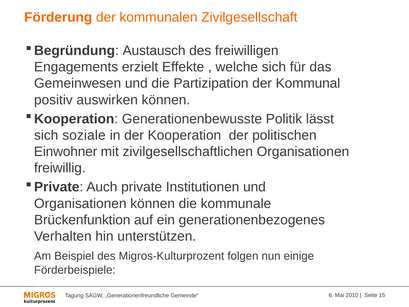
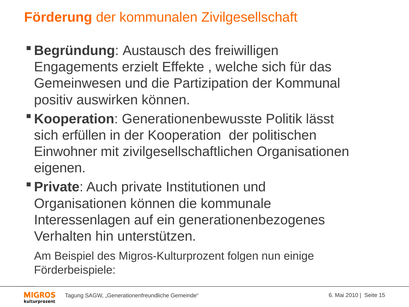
soziale: soziale -> erfüllen (84, 135)
freiwillig: freiwillig -> eigenen (60, 168)
Brückenfunktion: Brückenfunktion -> Interessenlagen (82, 220)
